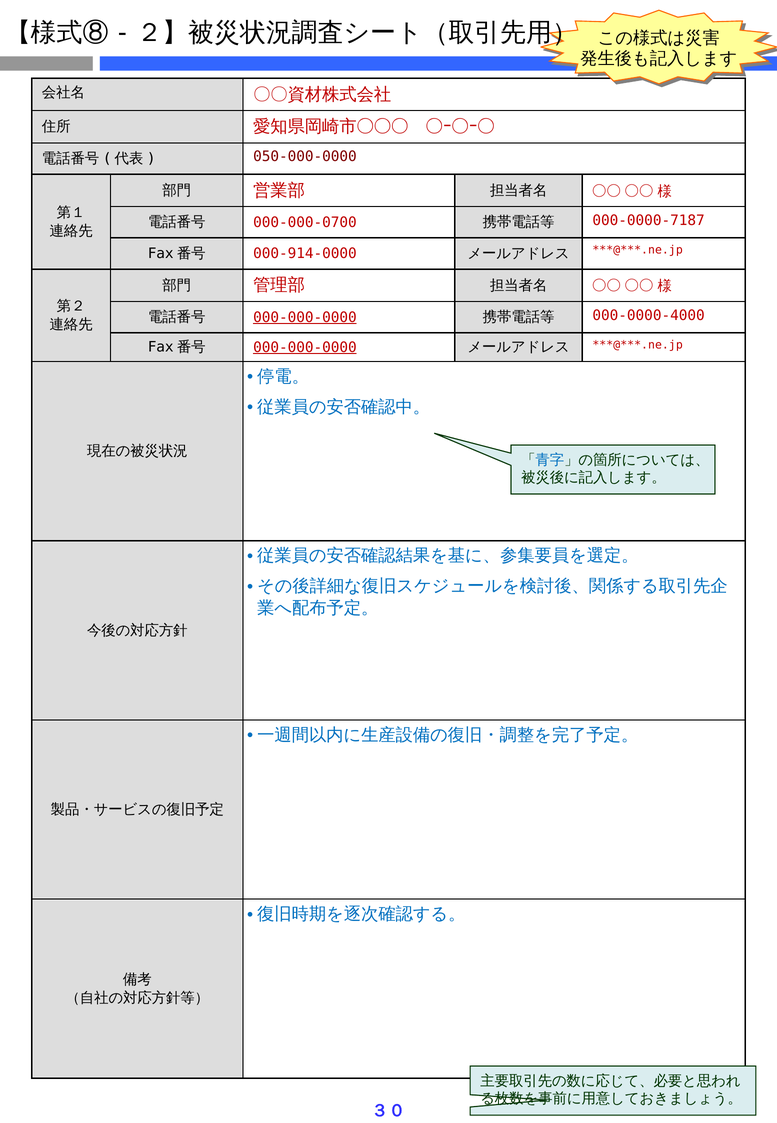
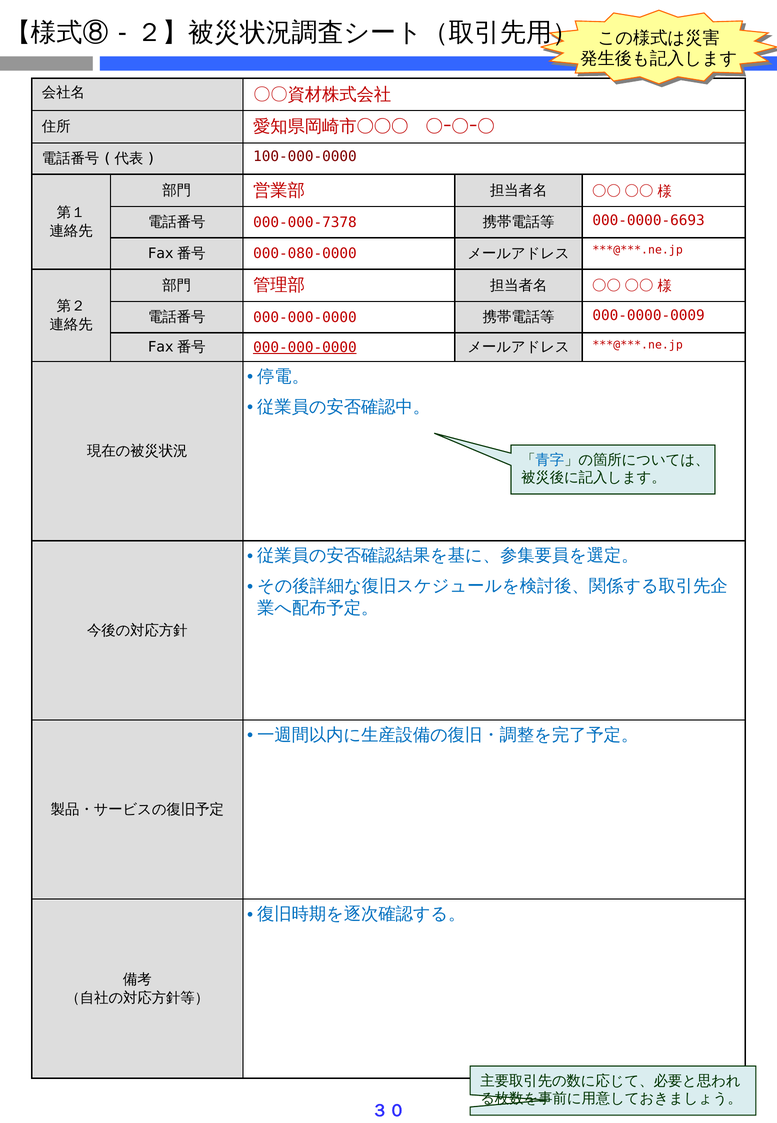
050-000-0000: 050-000-0000 -> 100-000-0000 (305, 157)
000-000-0700: 000-000-0700 -> 000-000-7378 (305, 222)
000-0000-7187: 000-0000-7187 -> 000-0000-6693 (649, 220)
000-914-0000: 000-914-0000 -> 000-080-0000 (305, 254)
000-000-0000 underline: present -> none (305, 317)
000-0000-4000: 000-0000-4000 -> 000-0000-0009 (649, 315)
